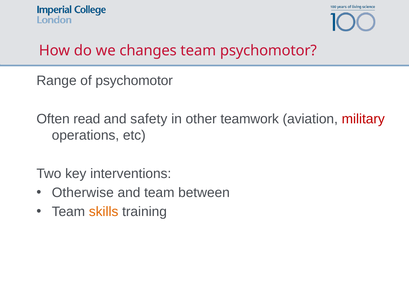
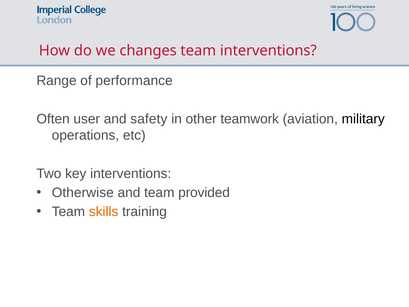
team psychomotor: psychomotor -> interventions (268, 51)
of psychomotor: psychomotor -> performance (134, 81)
read: read -> user (87, 119)
military colour: red -> black (363, 119)
between: between -> provided (204, 192)
